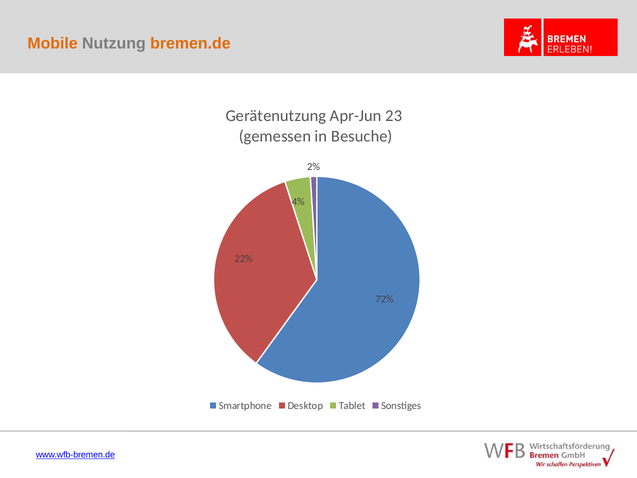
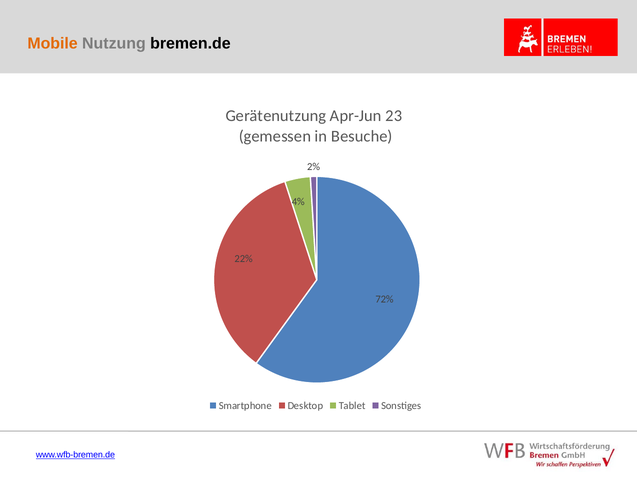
bremen.de colour: orange -> black (190, 43)
